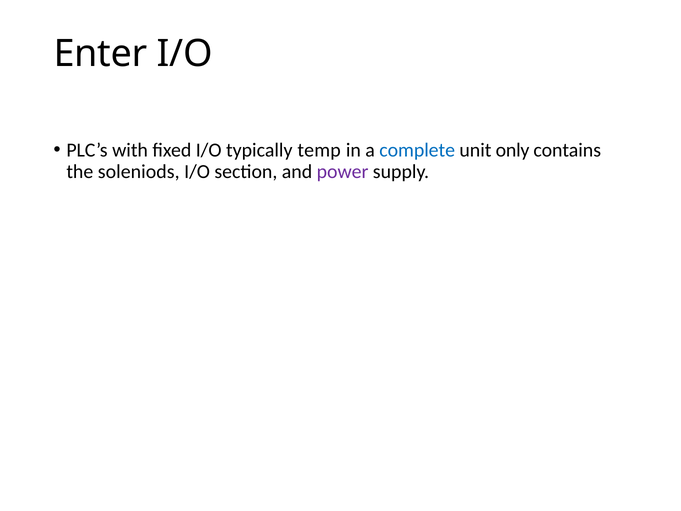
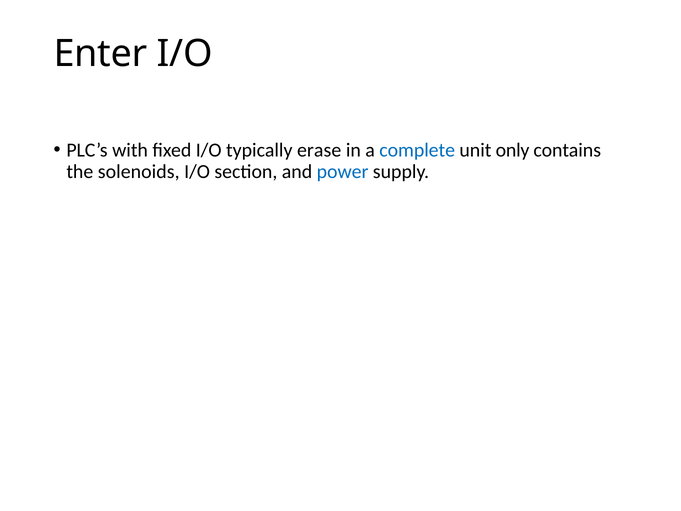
temp: temp -> erase (319, 150)
soleniods: soleniods -> solenoids (139, 171)
power colour: purple -> blue (343, 171)
